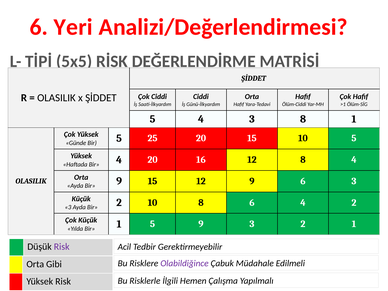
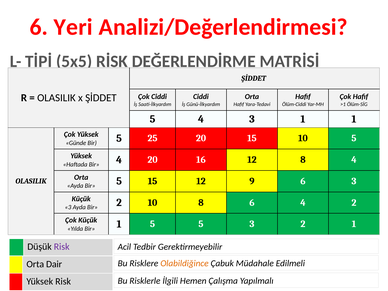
3 8: 8 -> 1 (303, 119)
Ayda Bir 9: 9 -> 5 (119, 181)
5 9: 9 -> 5 (201, 224)
Olabildiğince colour: purple -> orange (184, 263)
Gibi: Gibi -> Dair (54, 264)
